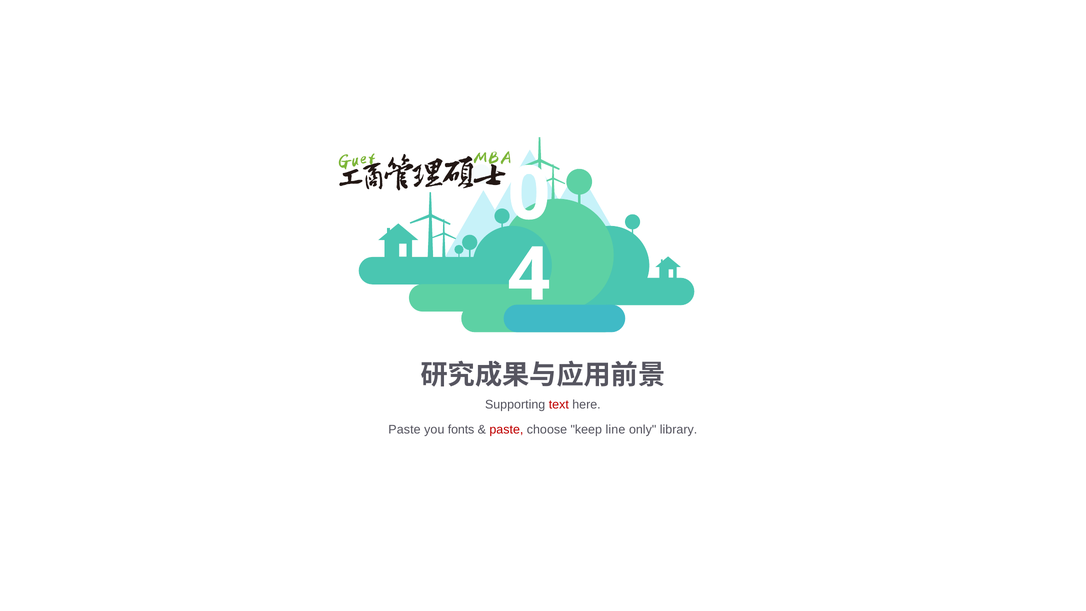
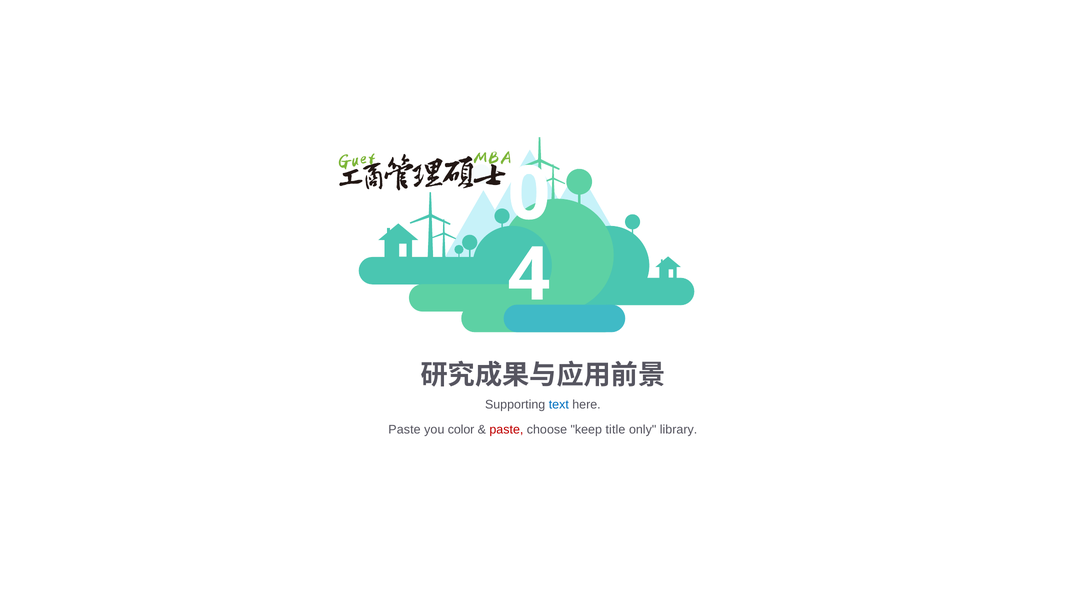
text colour: red -> blue (559, 405)
fonts: fonts -> color (461, 429)
line: line -> title (615, 429)
